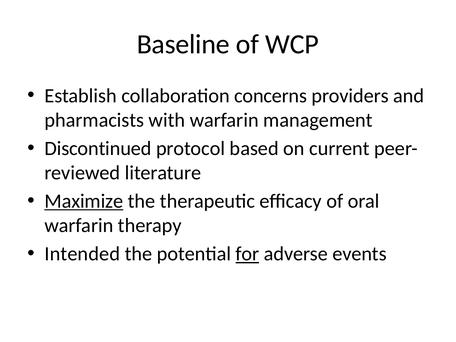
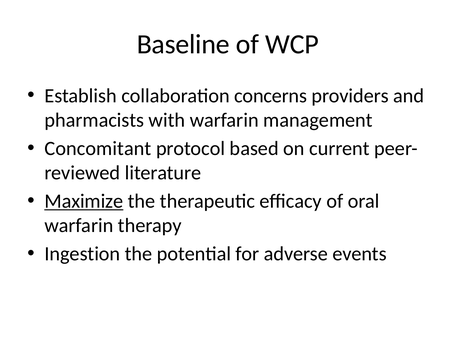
Discontinued: Discontinued -> Concomitant (98, 148)
Intended: Intended -> Ingestion (82, 254)
for underline: present -> none (247, 254)
